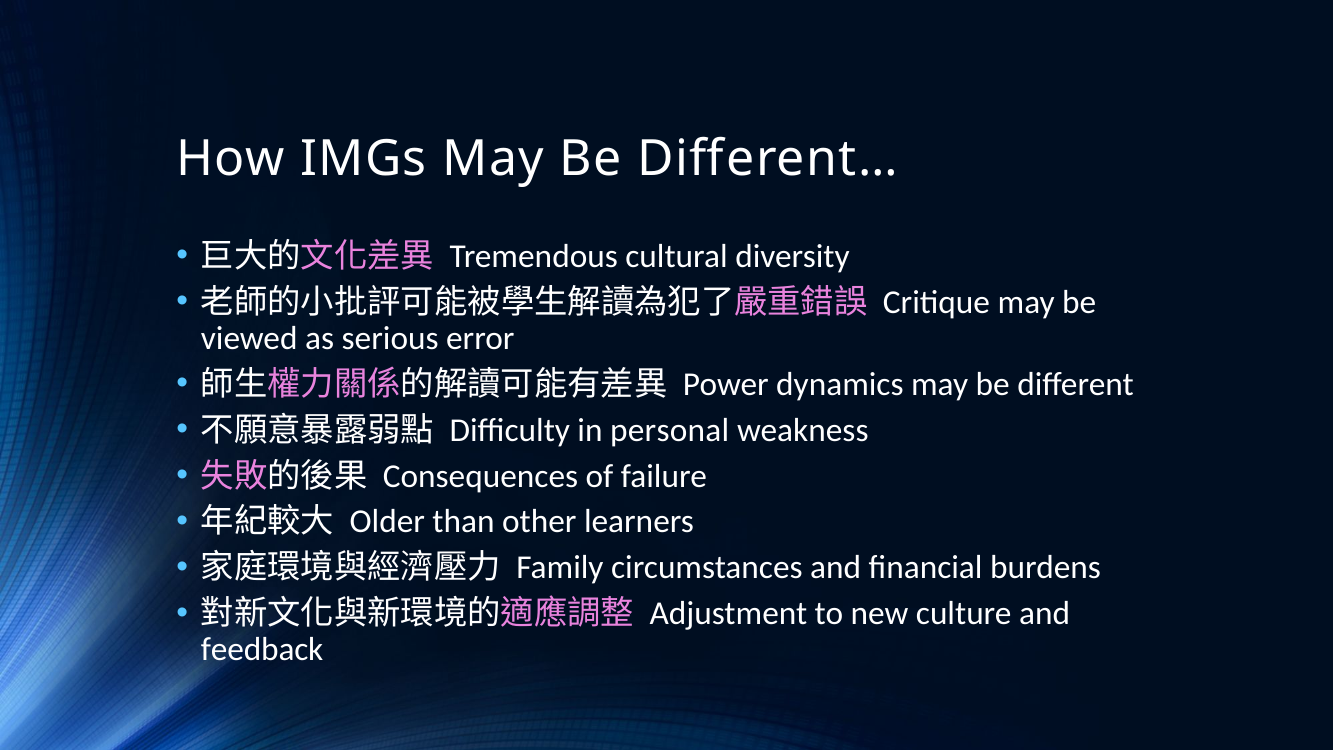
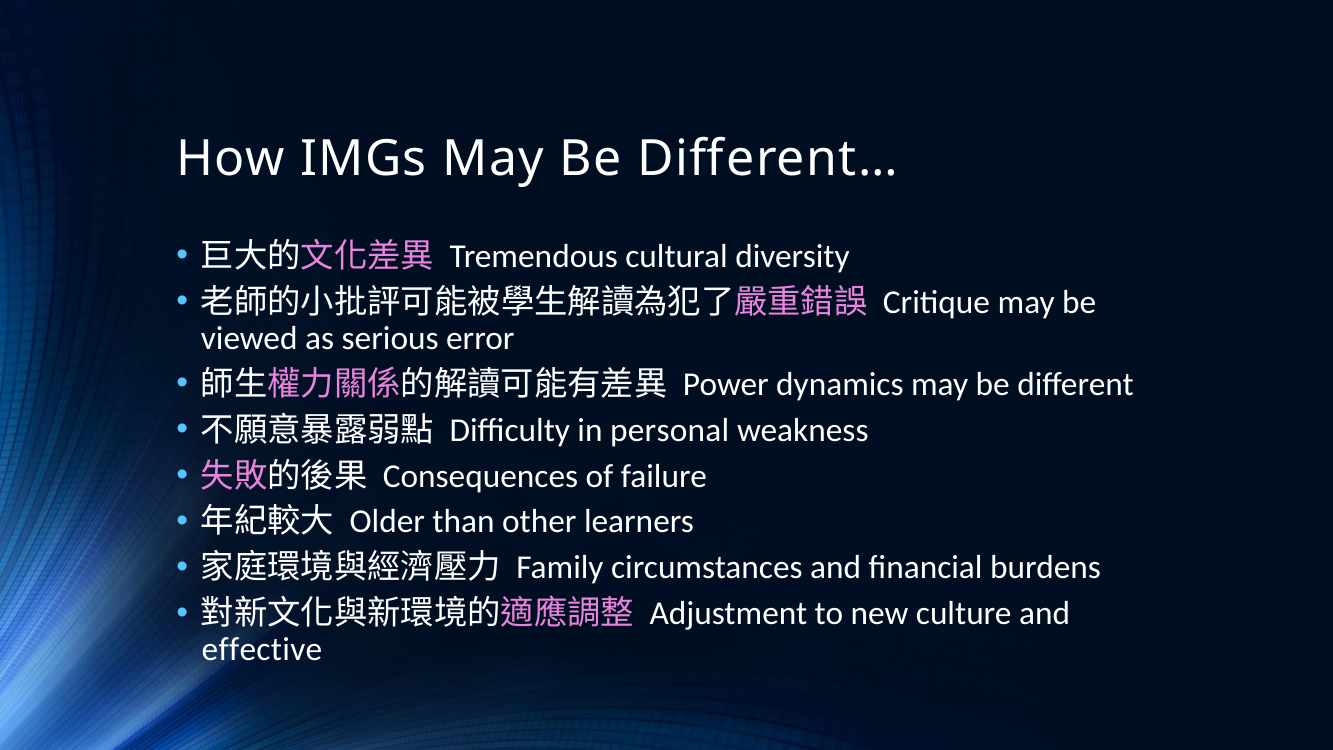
feedback: feedback -> effective (262, 650)
